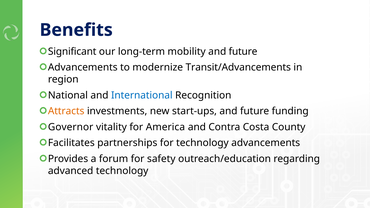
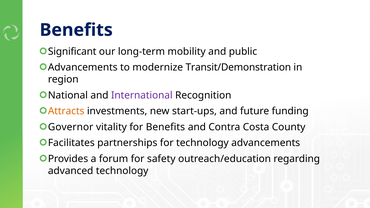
mobility and future: future -> public (243, 52)
Transit/Advancements: Transit/Advancements -> Transit/Demonstration (238, 67)
International colour: blue -> purple (142, 95)
for America: America -> Benefits (165, 127)
